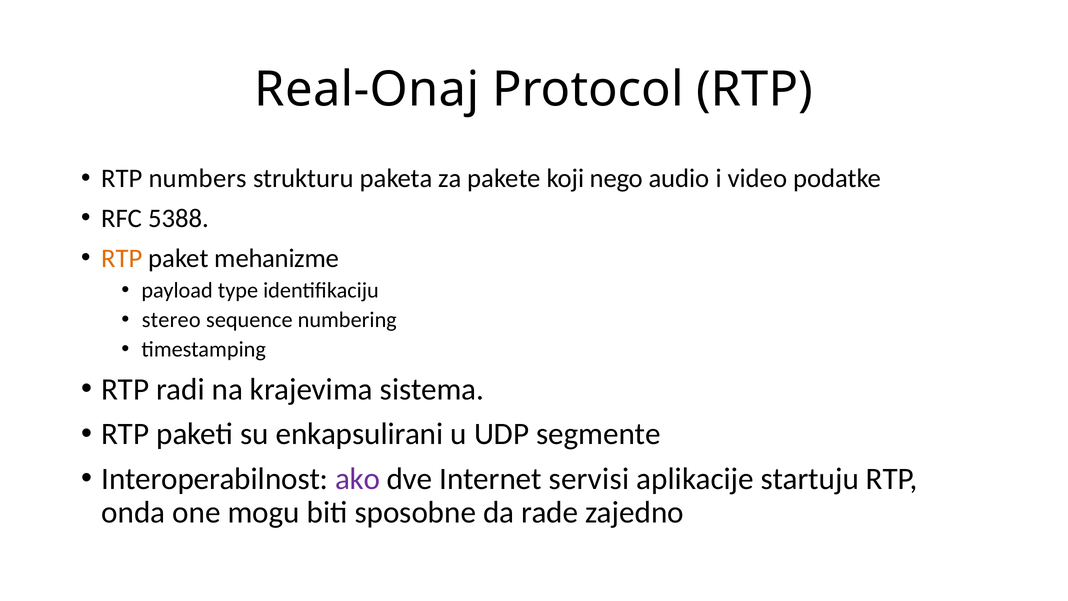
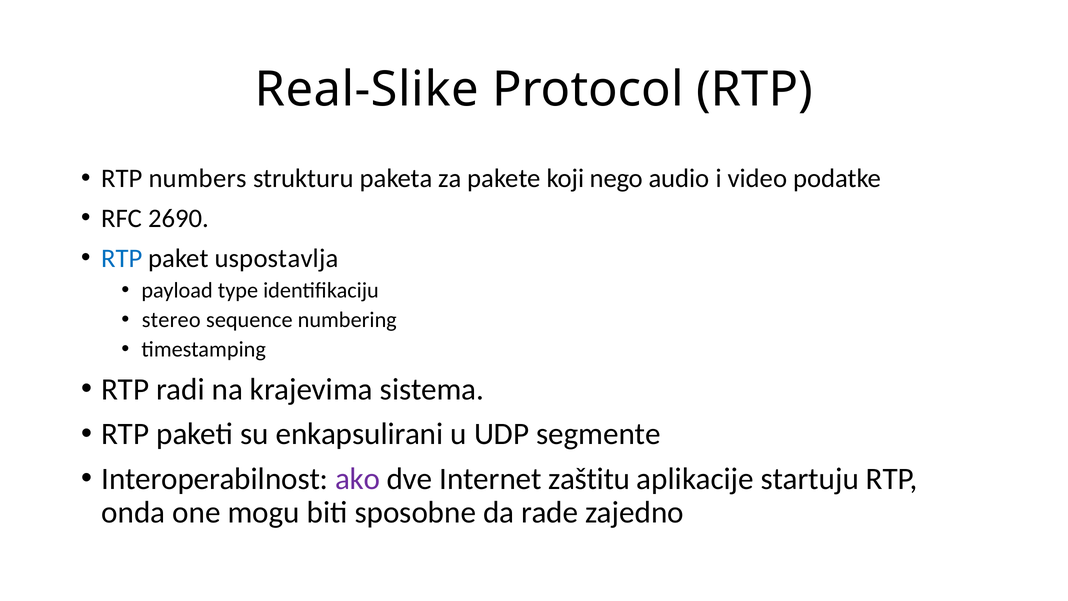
Real-Onaj: Real-Onaj -> Real-Slike (367, 90)
5388: 5388 -> 2690 (179, 218)
RTP colour: orange -> blue (122, 258)
mehanizme: mehanizme -> uspostavlja (277, 258)
servisi: servisi -> zaštitu (589, 479)
